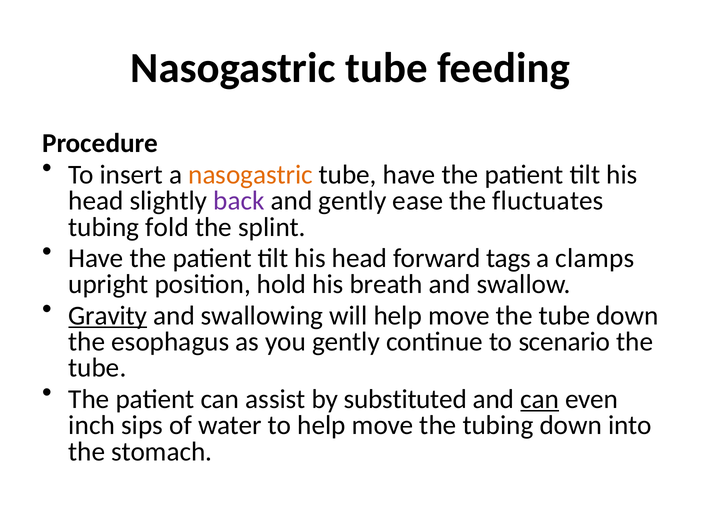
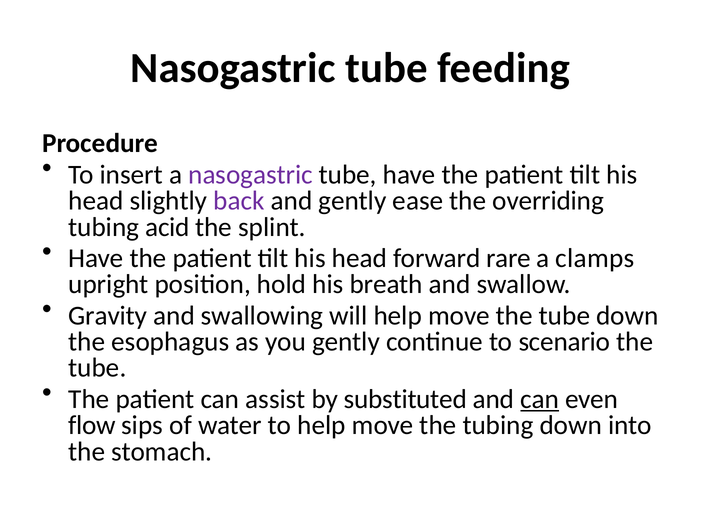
nasogastric colour: orange -> purple (250, 175)
fluctuates: fluctuates -> overriding (548, 201)
fold: fold -> acid (167, 227)
tags: tags -> rare (508, 258)
Gravity underline: present -> none (108, 315)
inch: inch -> flow (92, 425)
